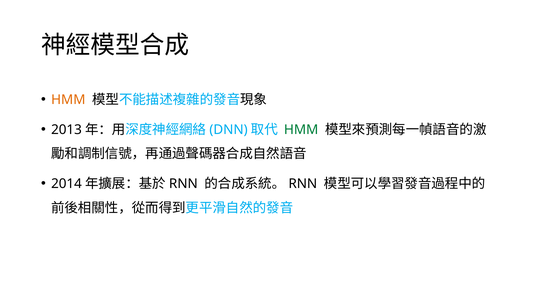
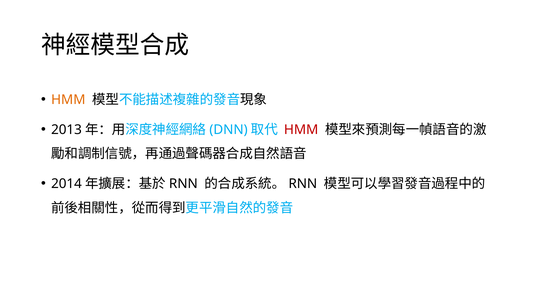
HMM colour: green -> red (301, 129)
